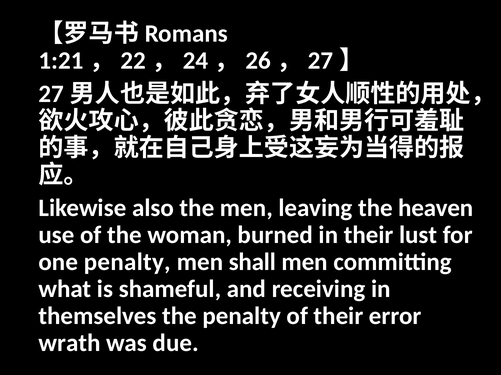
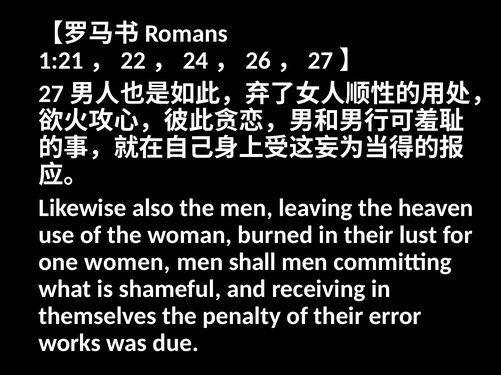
one penalty: penalty -> women (127, 263)
wrath: wrath -> works (70, 344)
